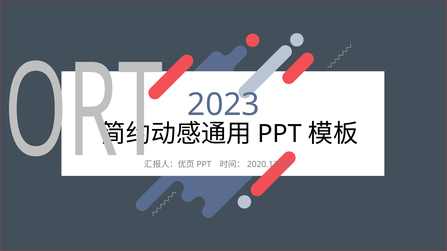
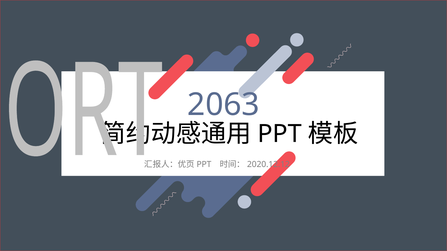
2023: 2023 -> 2063 (223, 105)
